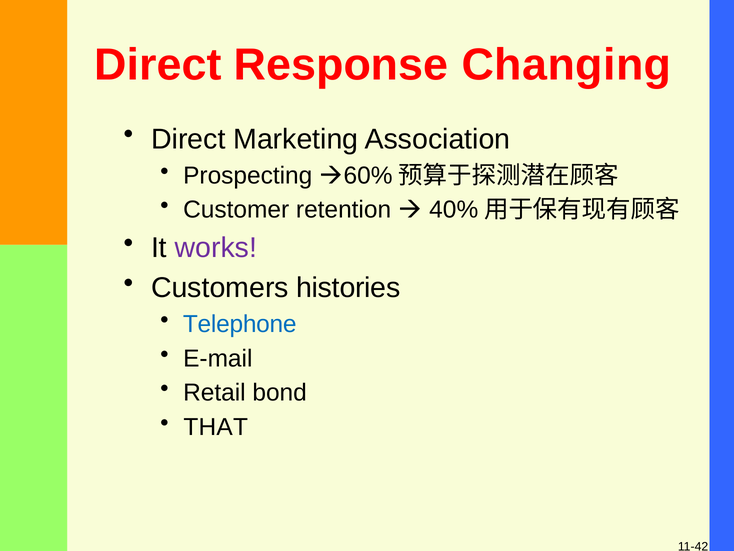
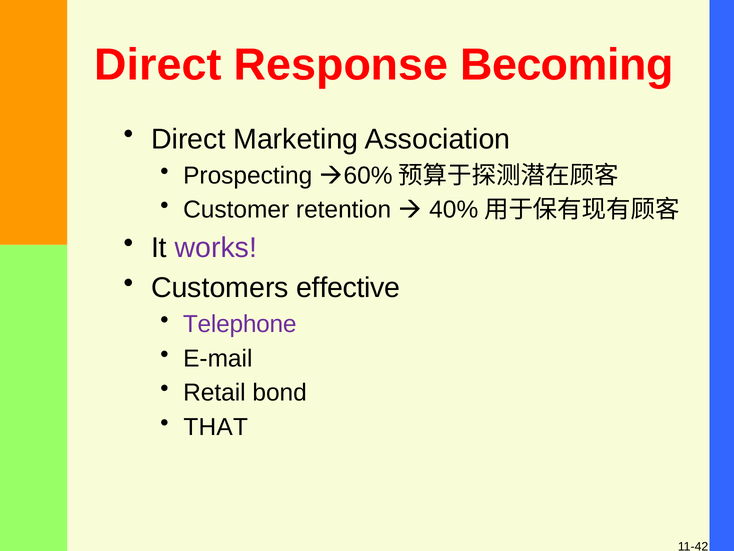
Changing: Changing -> Becoming (567, 65)
histories: histories -> effective (348, 288)
Telephone colour: blue -> purple (240, 324)
